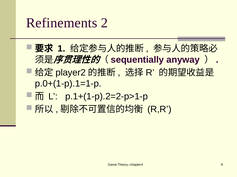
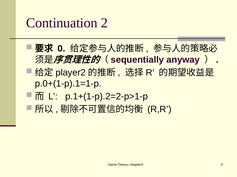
Refinements: Refinements -> Continuation (62, 23)
1: 1 -> 0 (61, 49)
